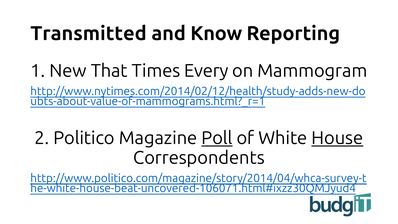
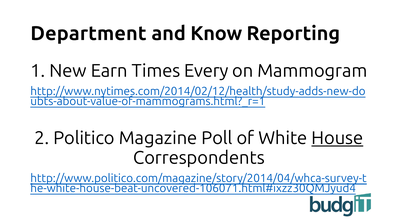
Transmitted: Transmitted -> Department (88, 33)
That: That -> Earn (109, 71)
Poll underline: present -> none (217, 138)
